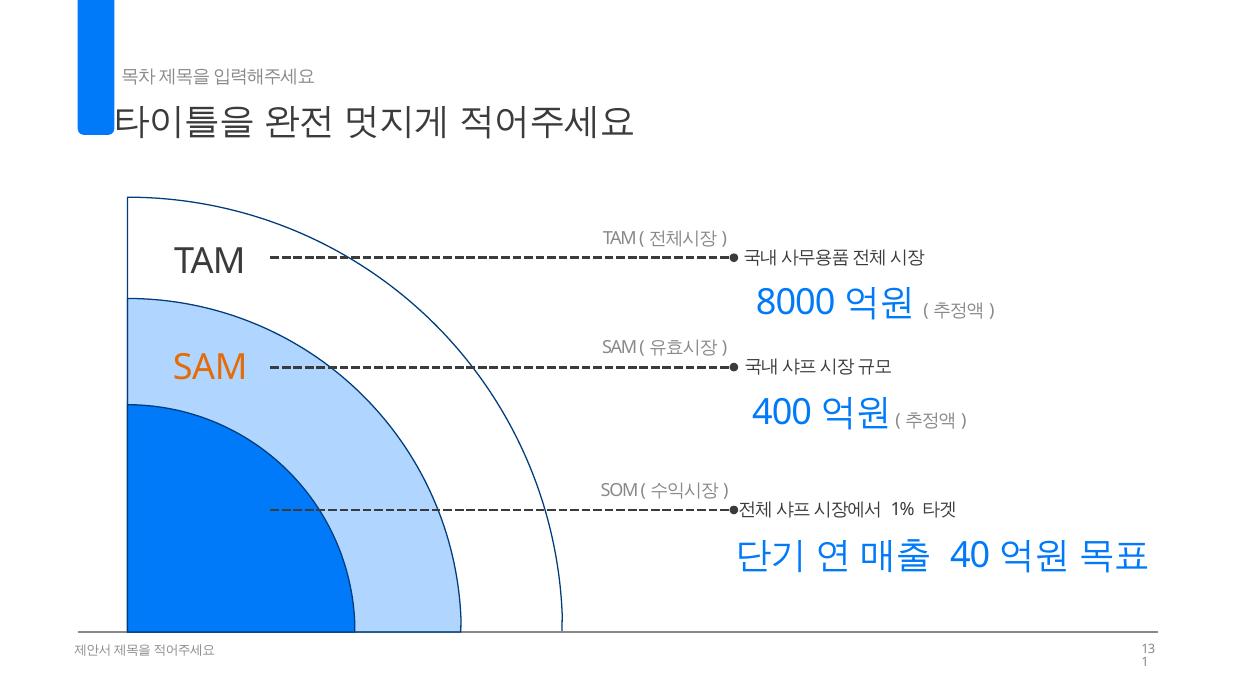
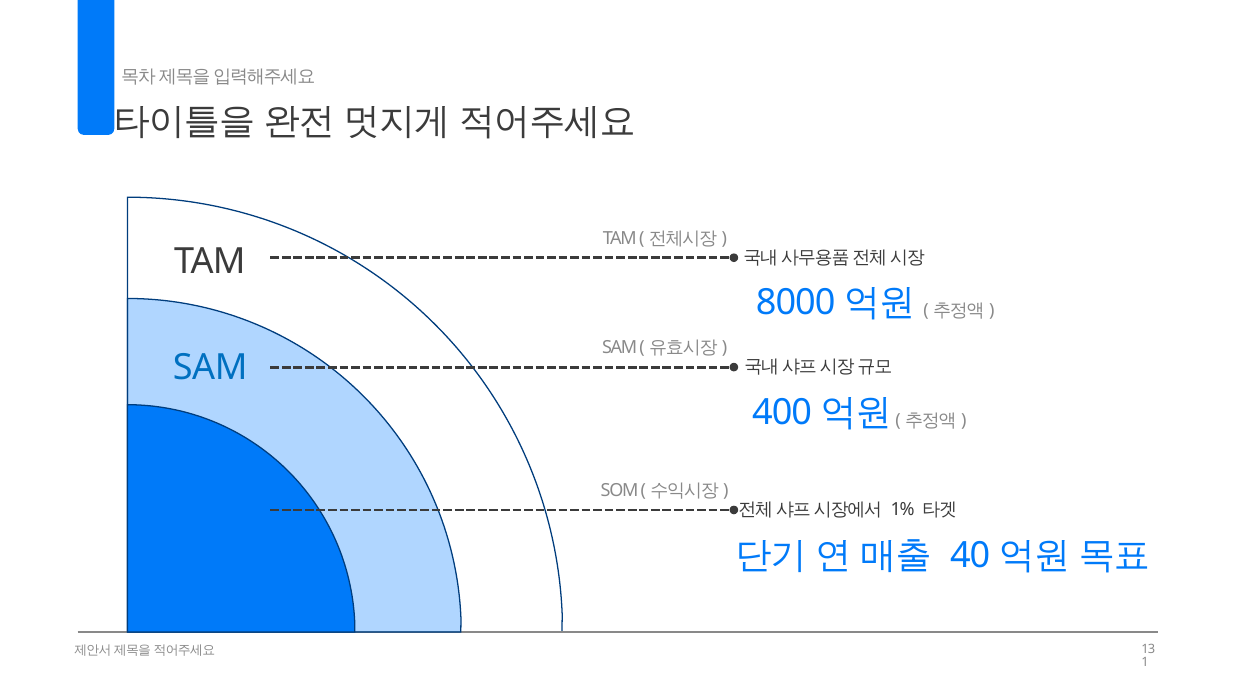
SAM colour: orange -> blue (210, 368)
